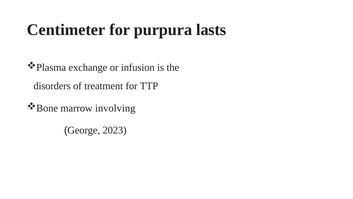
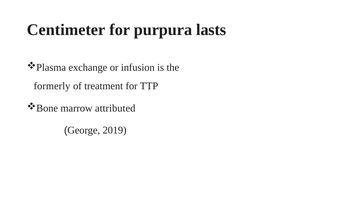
disorders: disorders -> formerly (52, 86)
involving: involving -> attributed (115, 108)
2023: 2023 -> 2019 (115, 130)
